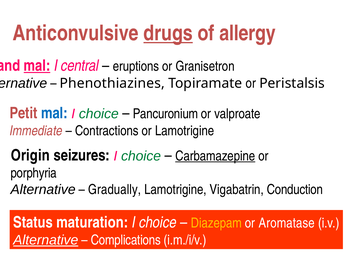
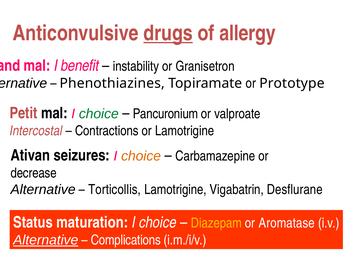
mal underline: present -> none (37, 66)
central: central -> benefit (80, 66)
eruptions: eruptions -> instability (136, 66)
Peristalsis: Peristalsis -> Prototype (292, 83)
mal colour: blue -> black (54, 113)
Immediate: Immediate -> Intercostal (36, 131)
Origin: Origin -> Ativan (30, 155)
choice colour: green -> orange (141, 156)
Carbamazepine underline: present -> none (215, 156)
porphyria: porphyria -> decrease (34, 172)
Gradually: Gradually -> Torticollis (115, 189)
Conduction: Conduction -> Desflurane (295, 189)
